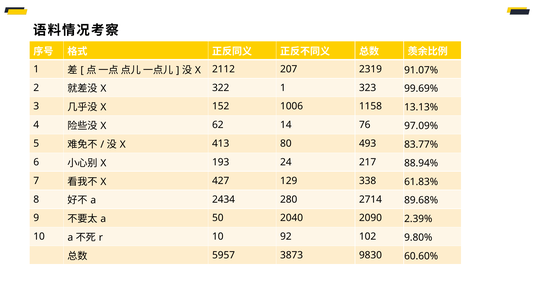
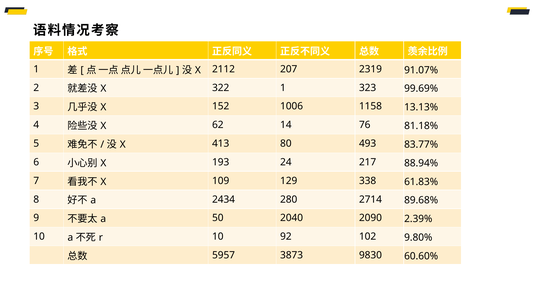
97.09%: 97.09% -> 81.18% (421, 126)
427: 427 -> 109 (221, 180)
